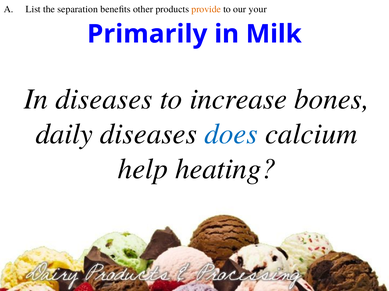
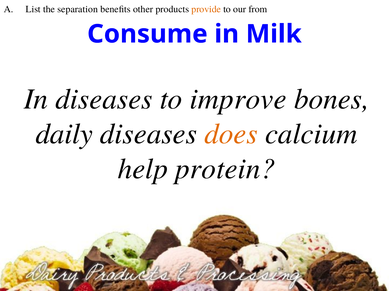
your: your -> from (258, 9)
Primarily: Primarily -> Consume (147, 34)
increase: increase -> improve (238, 99)
does colour: blue -> orange (231, 134)
heating: heating -> protein (225, 169)
